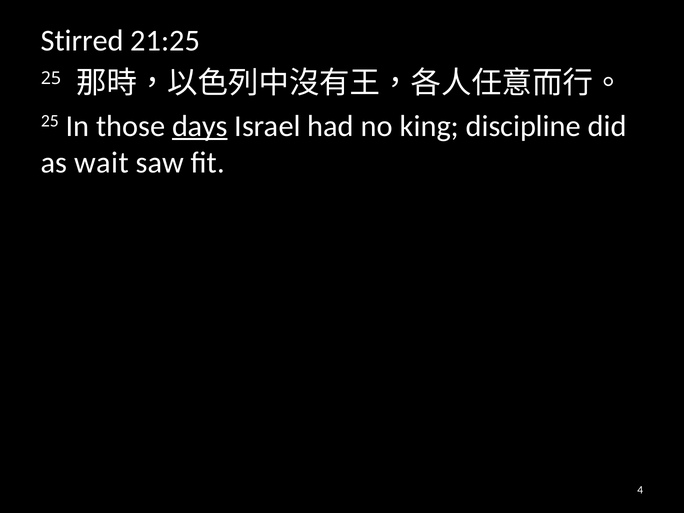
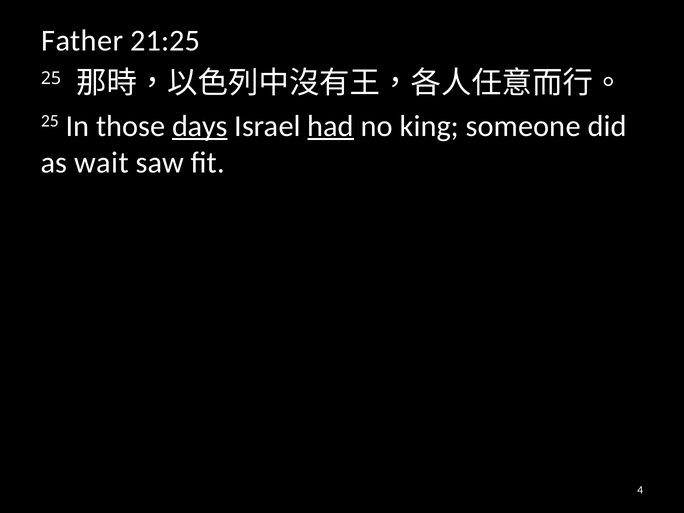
Stirred: Stirred -> Father (82, 41)
had underline: none -> present (331, 126)
discipline: discipline -> someone (523, 126)
